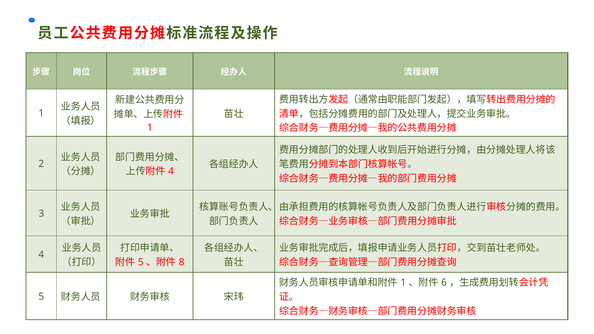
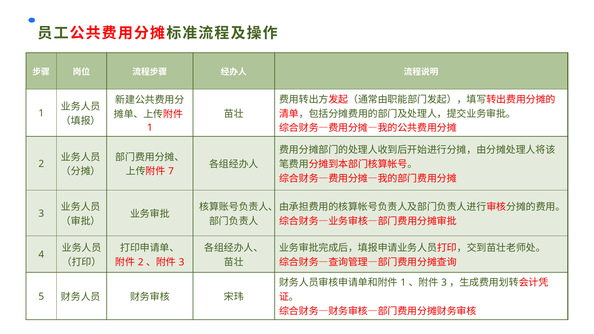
4: 4 -> 7 (171, 171)
5: 5 -> 2 (141, 262)
8: 8 -> 3 (182, 262)
6: 6 -> 3 (444, 283)
